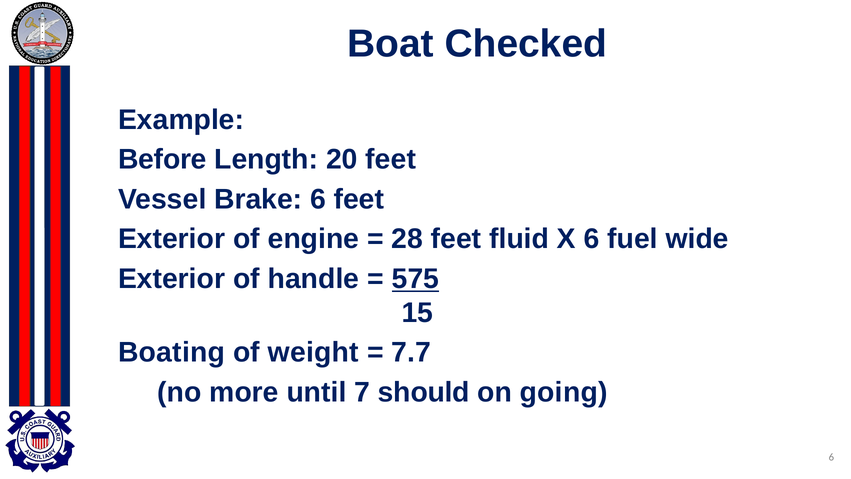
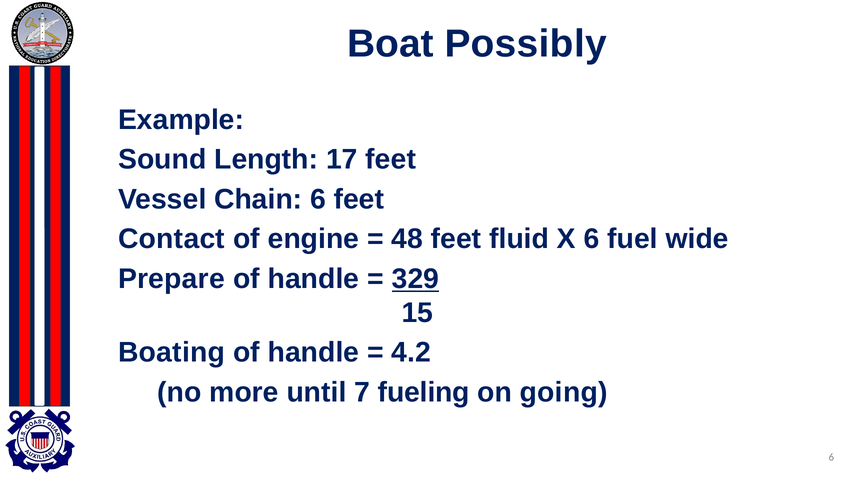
Checked: Checked -> Possibly (526, 44)
Before: Before -> Sound (162, 159)
20: 20 -> 17 (342, 159)
Brake: Brake -> Chain (258, 199)
Exterior: Exterior -> Contact (172, 239)
28: 28 -> 48 (407, 239)
Exterior: Exterior -> Prepare (172, 279)
575: 575 -> 329 (415, 279)
weight: weight -> handle (313, 352)
7.7: 7.7 -> 4.2 (411, 352)
should: should -> fueling (424, 392)
